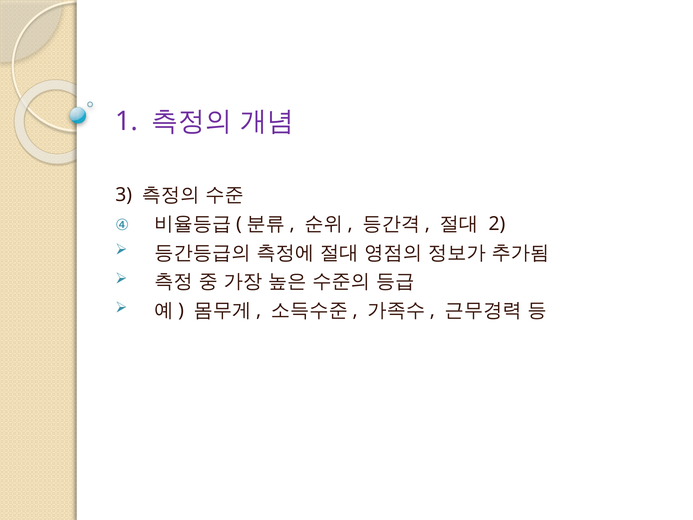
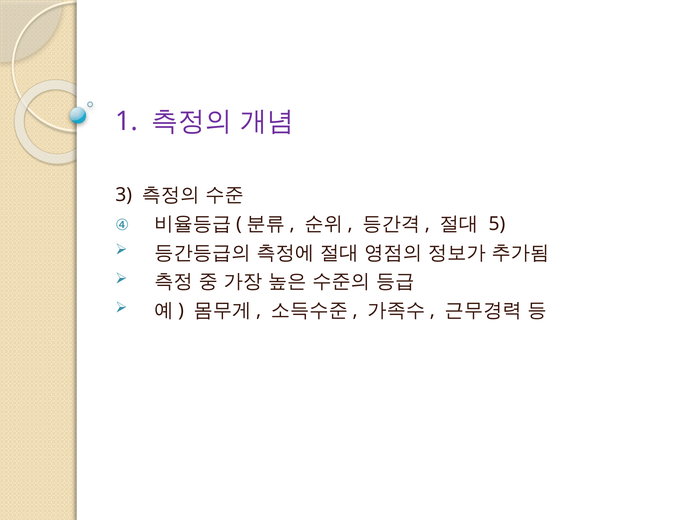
2: 2 -> 5 (497, 224)
